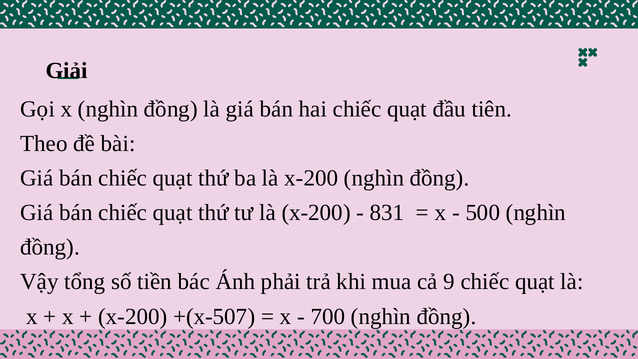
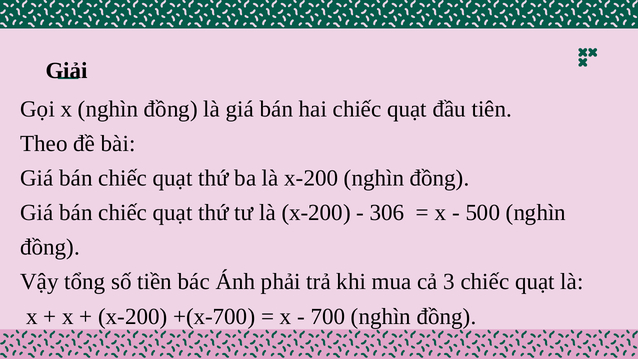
831: 831 -> 306 (387, 213)
9: 9 -> 3 (449, 282)
+(x-507: +(x-507 -> +(x-700 (214, 316)
